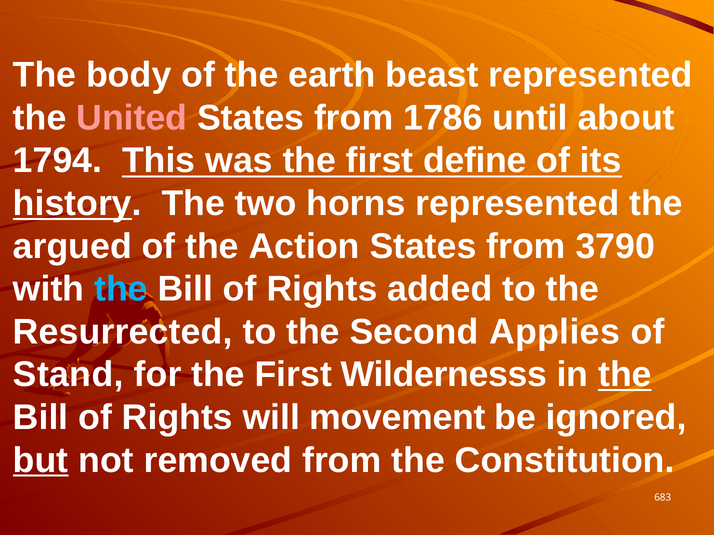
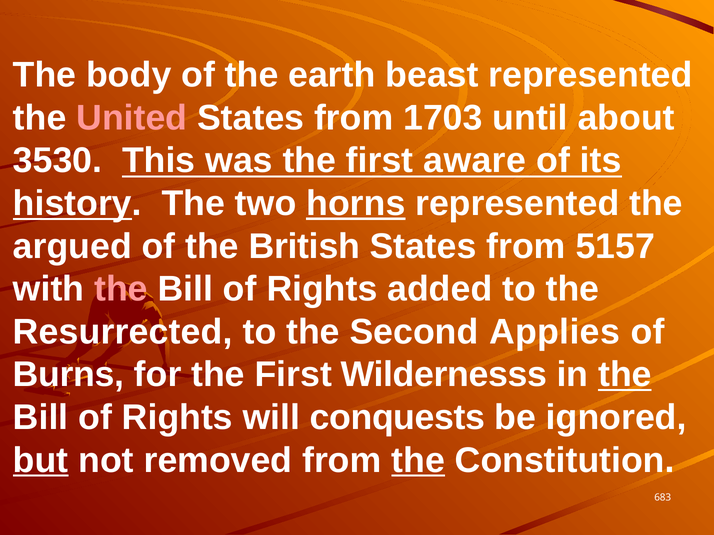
1786: 1786 -> 1703 (443, 118)
1794: 1794 -> 3530 (58, 161)
define: define -> aware (475, 161)
horns underline: none -> present (356, 204)
Action: Action -> British (304, 246)
3790: 3790 -> 5157 (615, 246)
the colour: light blue -> pink (121, 289)
Stand: Stand -> Burns (69, 375)
movement: movement -> conquests (397, 418)
the underline: none -> present (418, 461)
